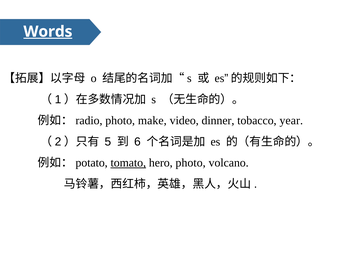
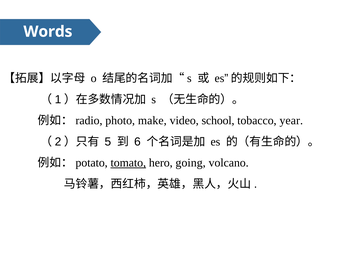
Words underline: present -> none (48, 32)
dinner: dinner -> school (218, 120)
hero photo: photo -> going (191, 162)
